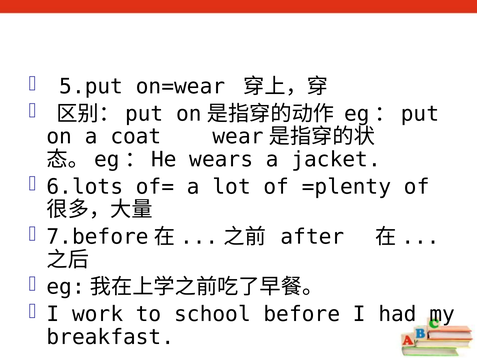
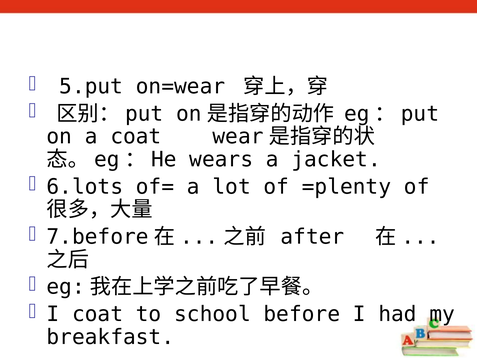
I work: work -> coat (98, 314)
